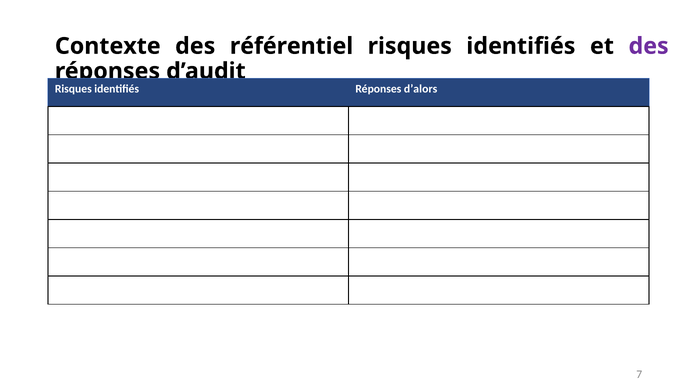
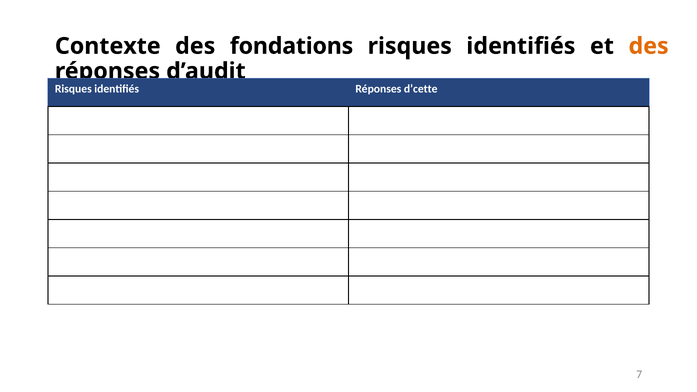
référentiel: référentiel -> fondations (292, 46)
des colour: purple -> orange (649, 46)
d’alors: d’alors -> d’cette (421, 89)
